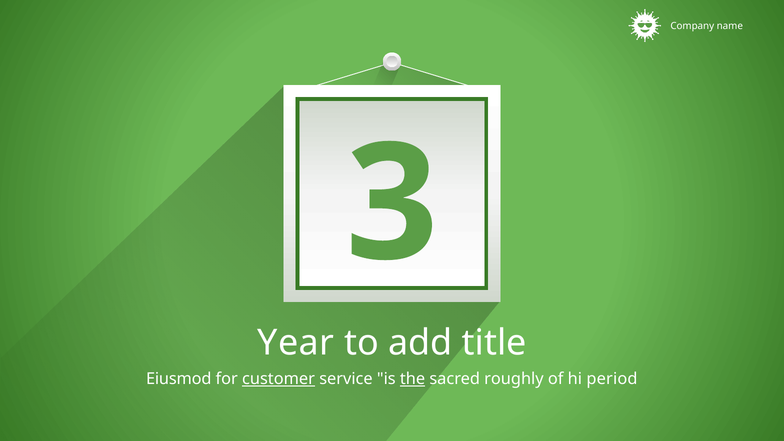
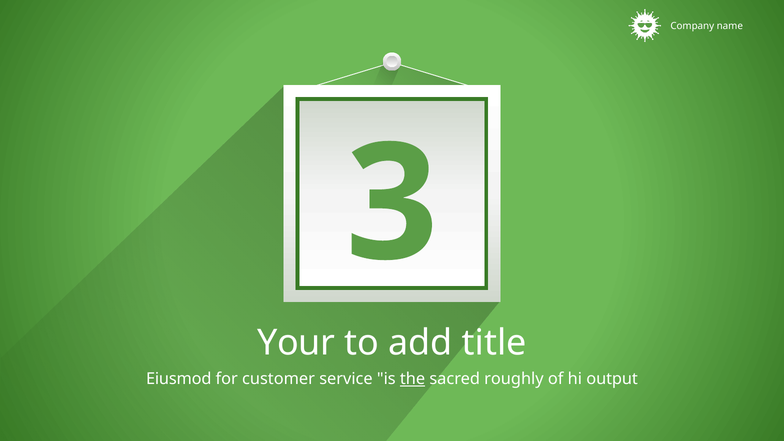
Year: Year -> Your (296, 343)
customer underline: present -> none (279, 379)
period: period -> output (612, 379)
